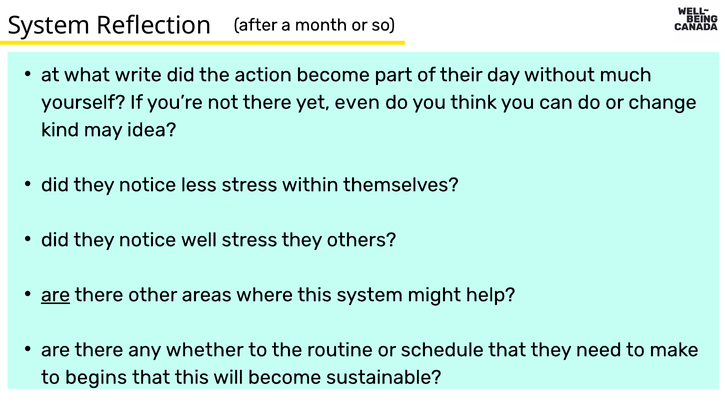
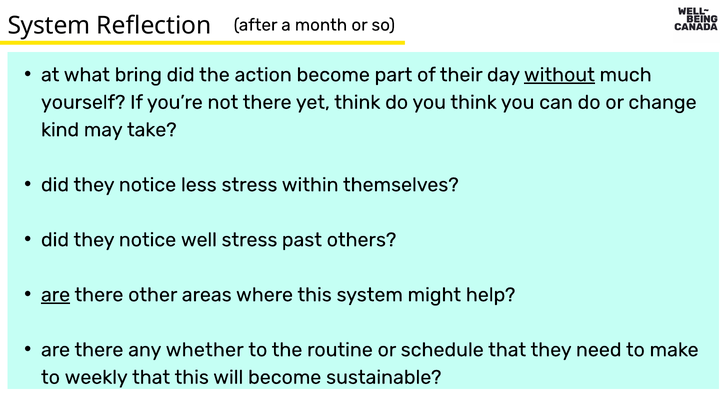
write: write -> bring (138, 75)
without underline: none -> present (559, 75)
yet even: even -> think (357, 102)
idea: idea -> take (152, 130)
stress they: they -> past (302, 240)
begins: begins -> weekly (96, 377)
